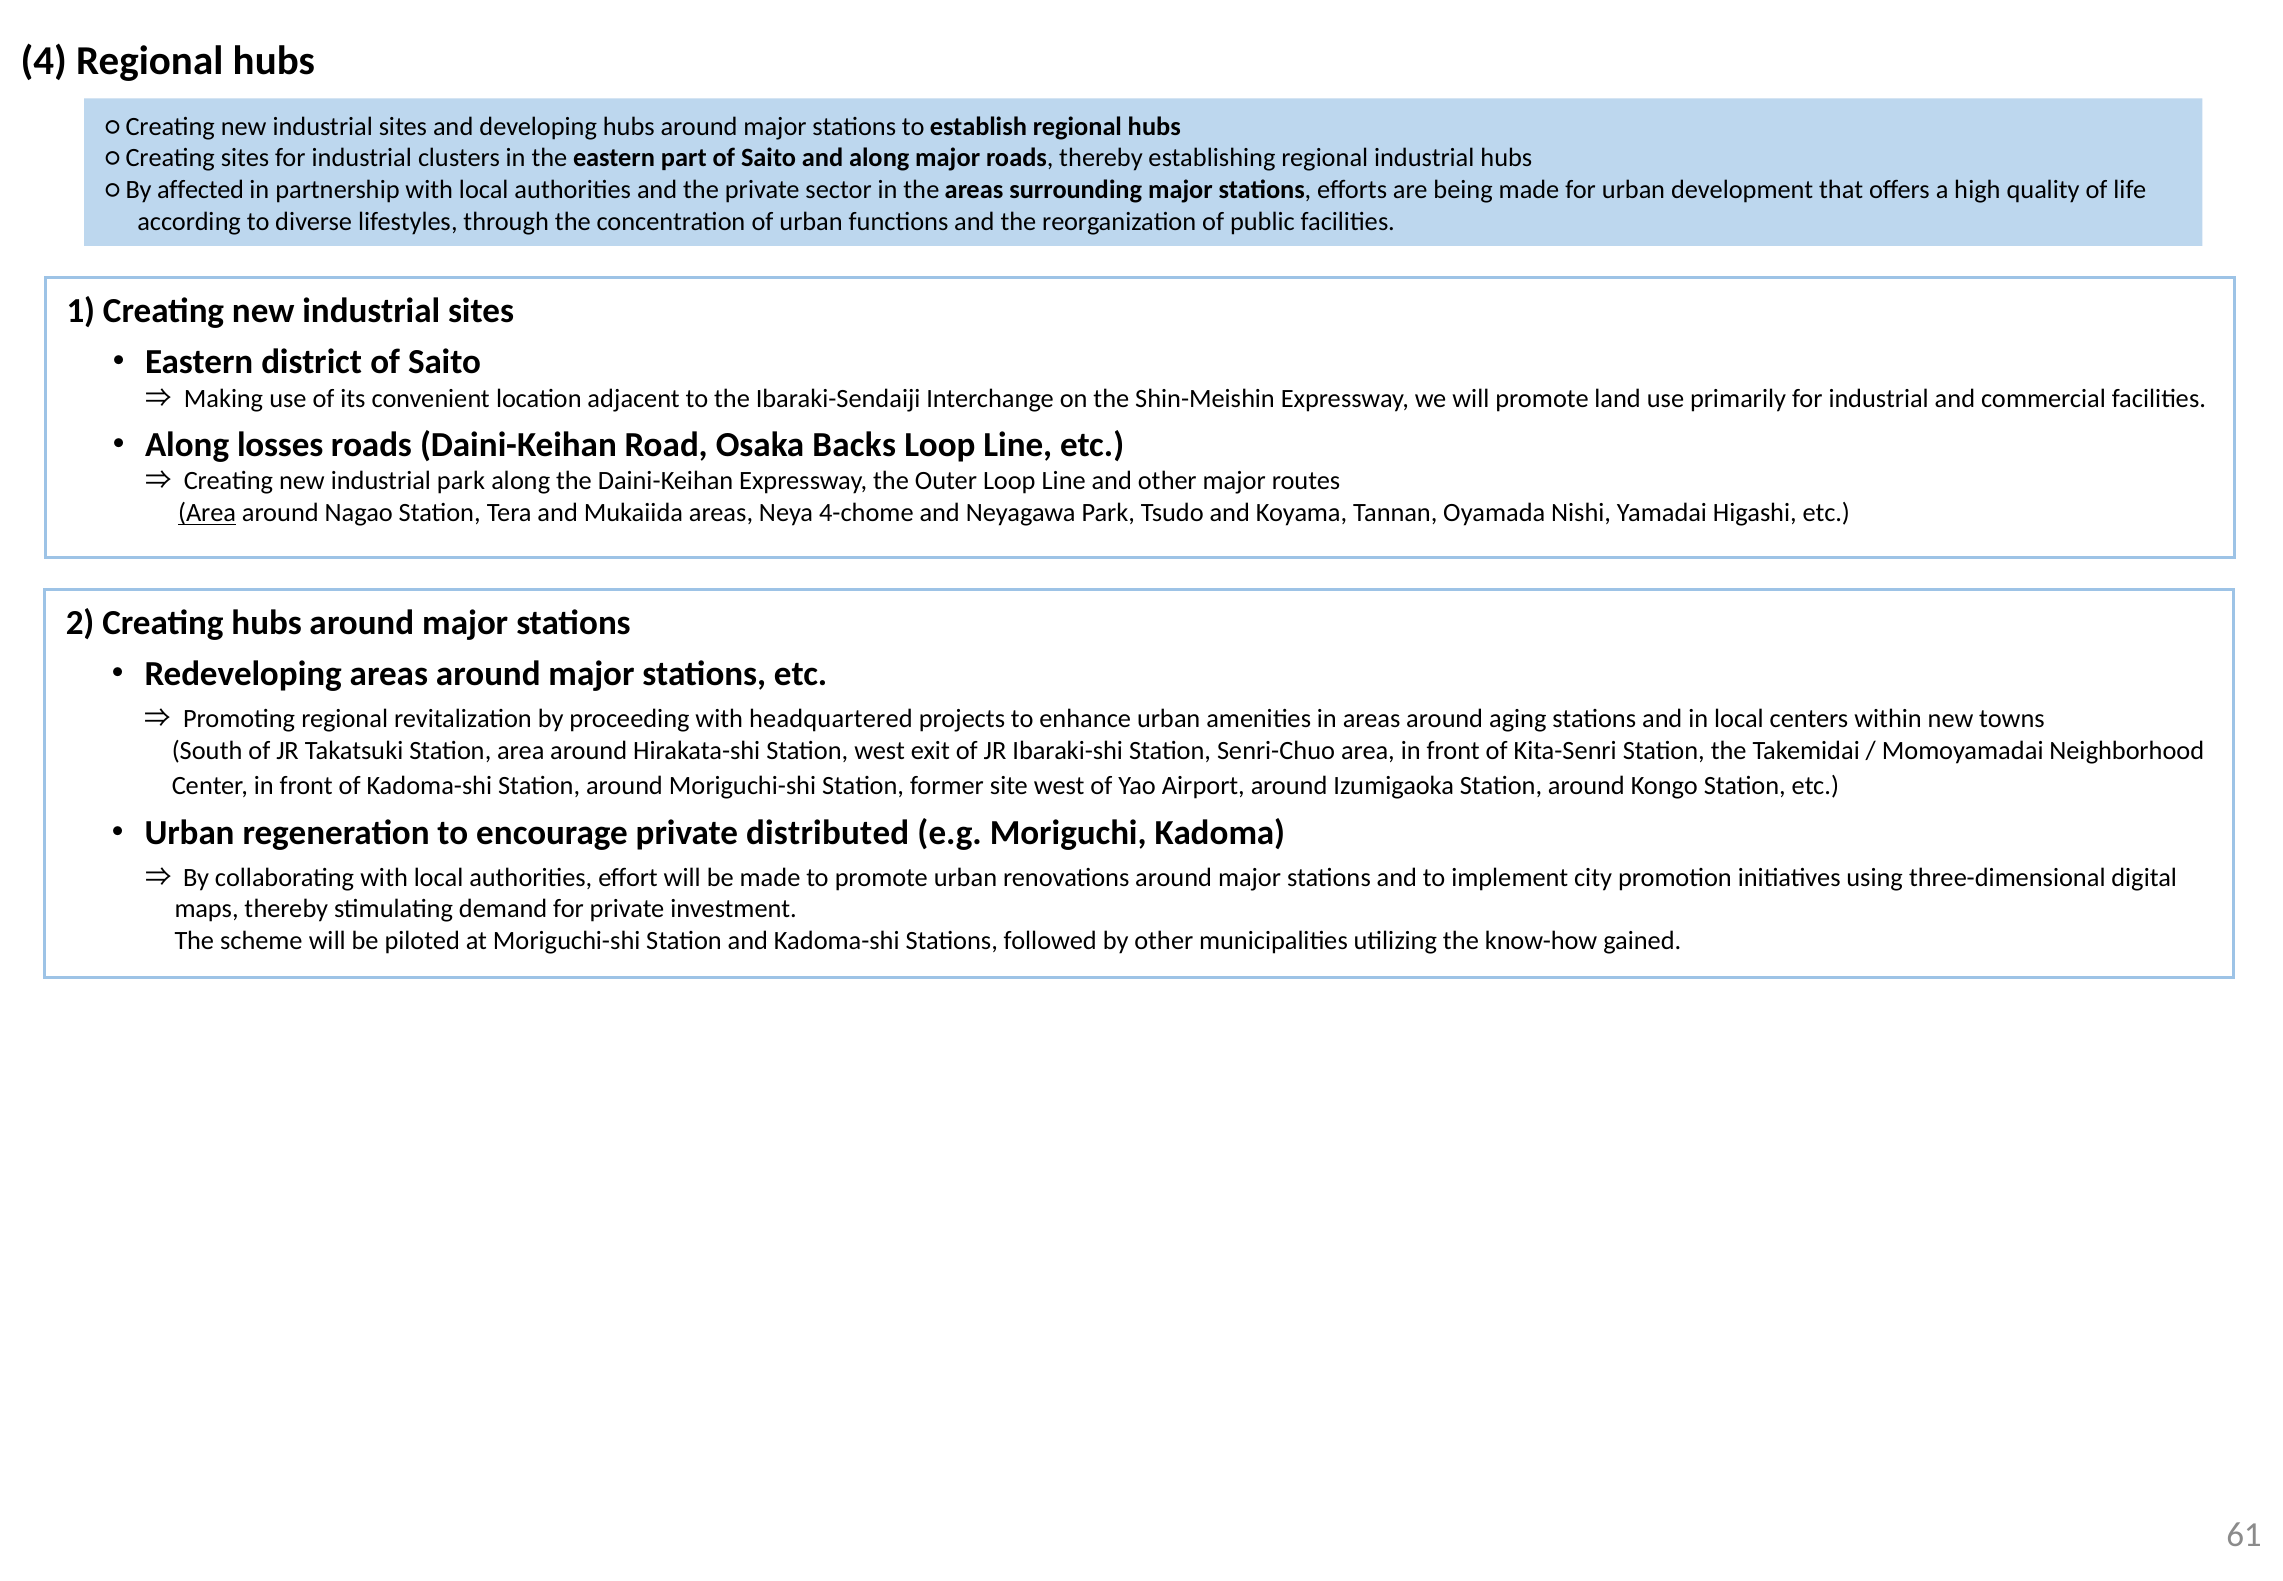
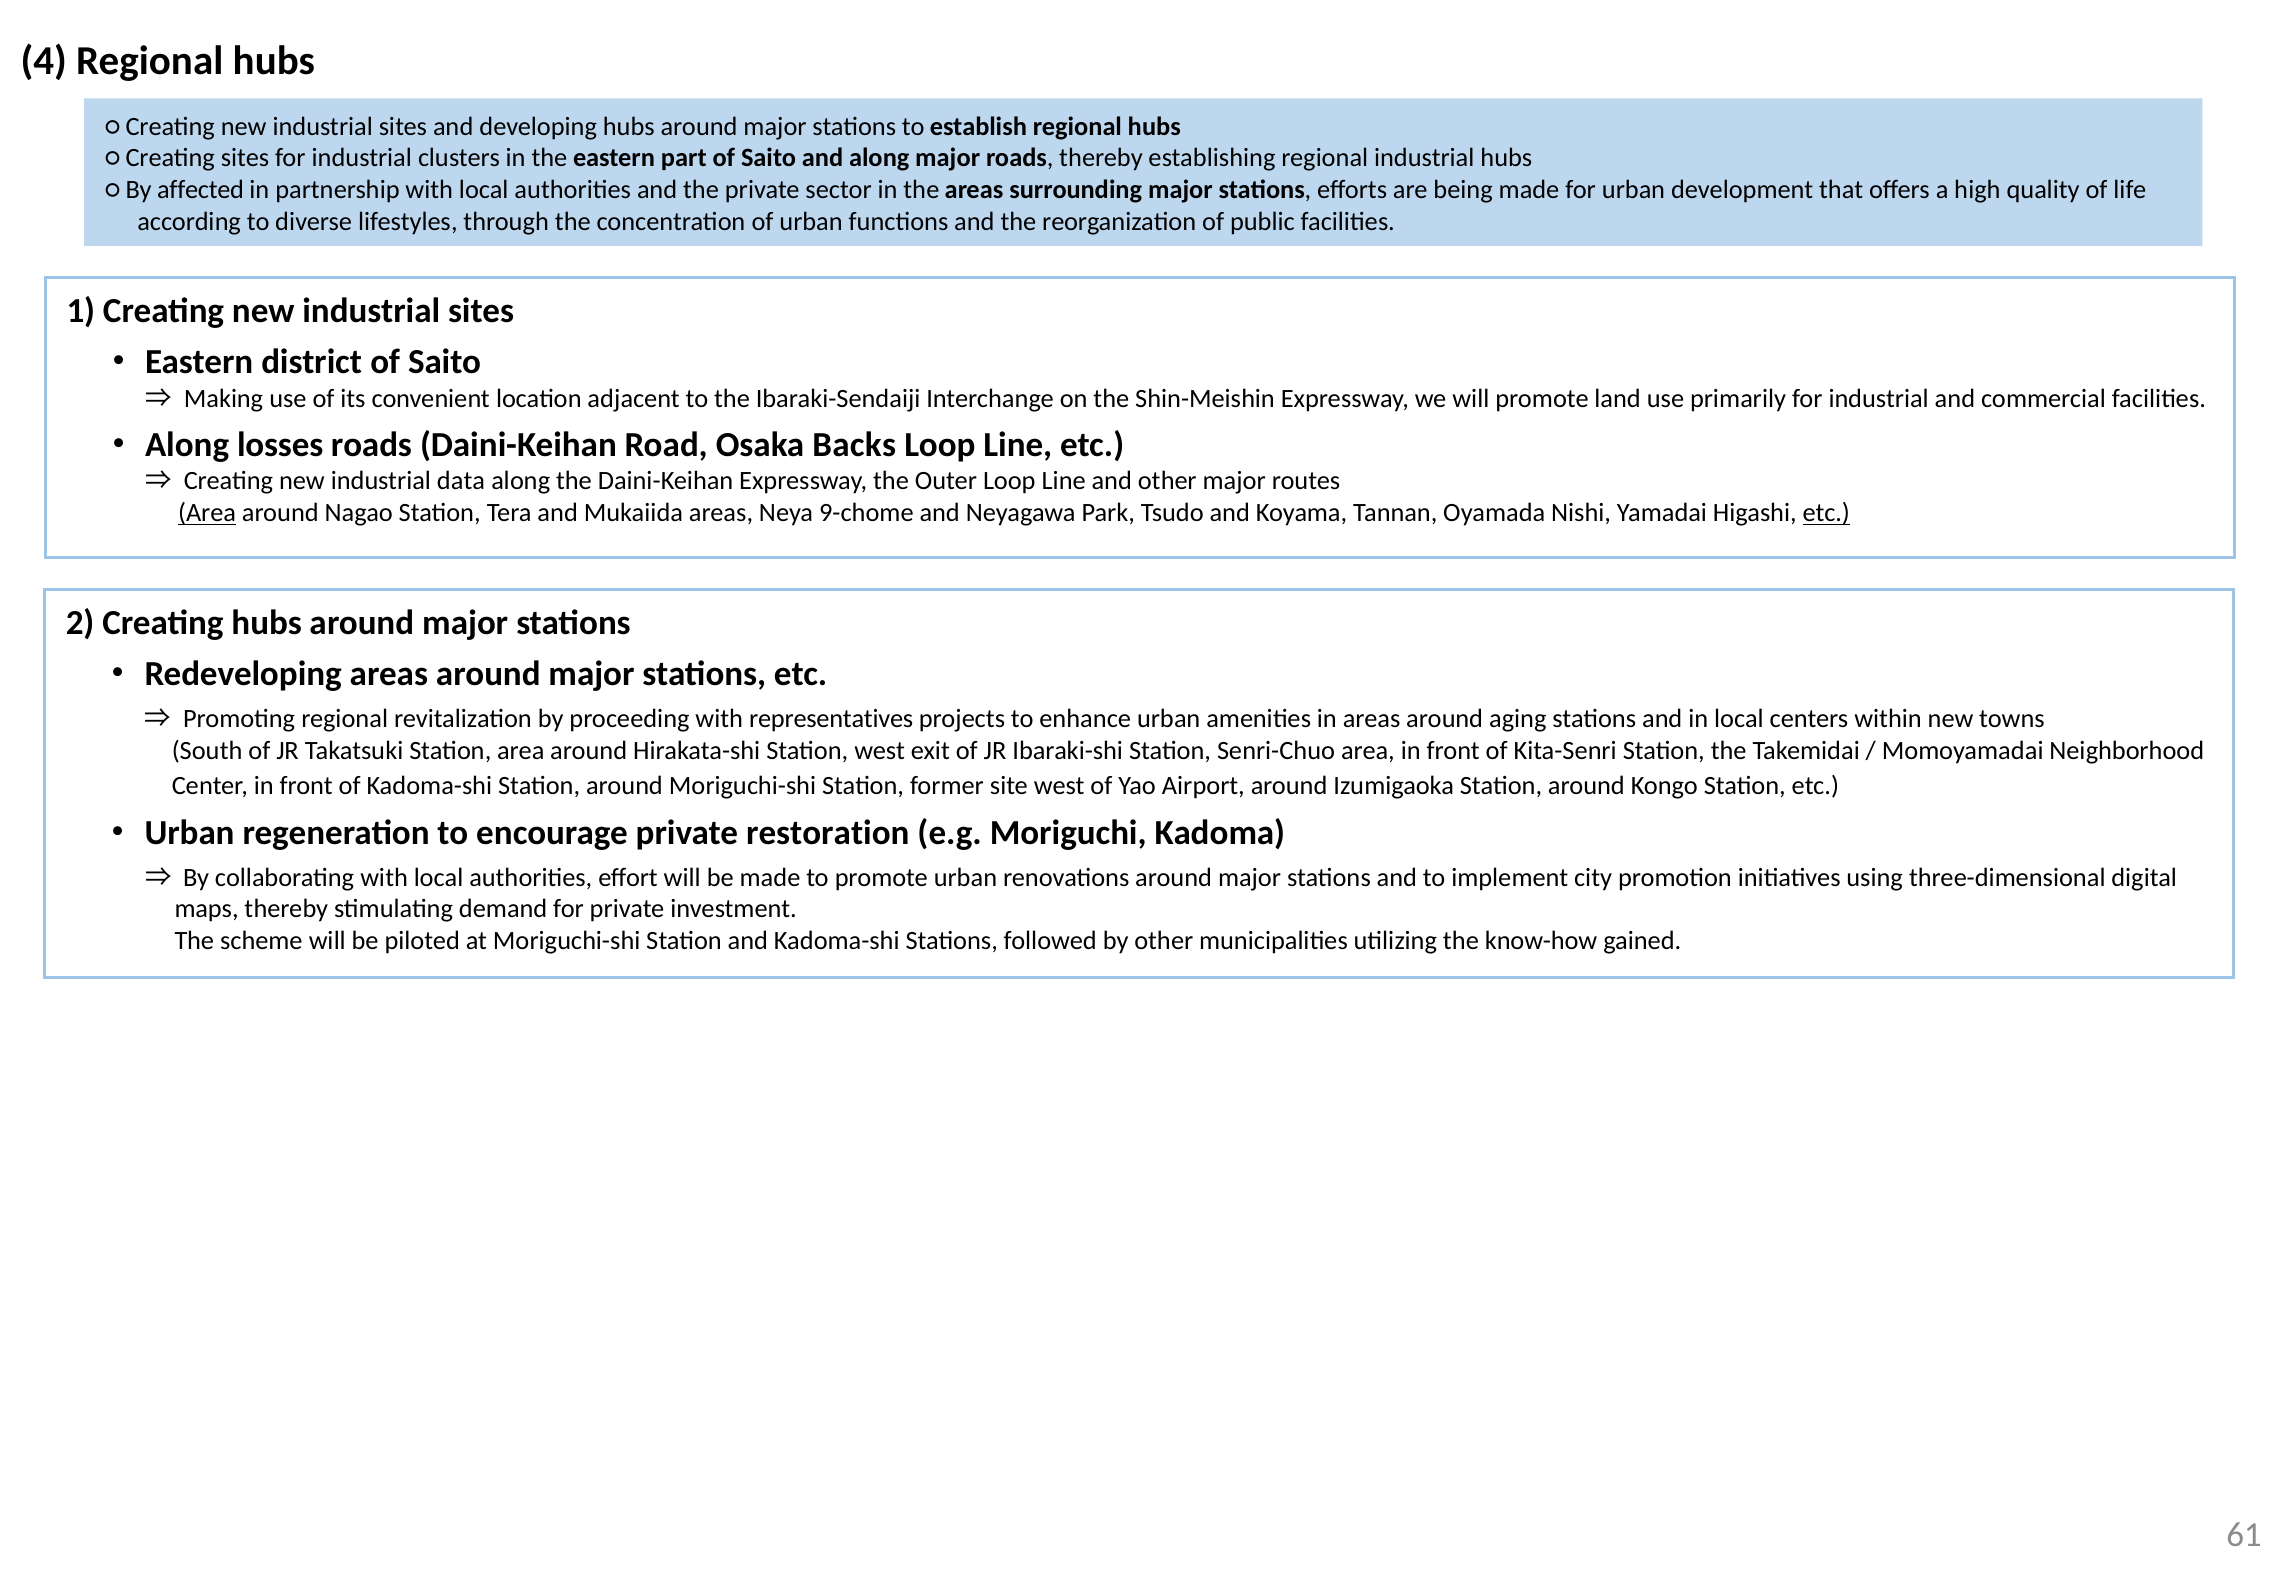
industrial park: park -> data (461, 481)
4-chome: 4-chome -> 9-chome (866, 513)
etc underline: none -> present (1826, 513)
headquartered: headquartered -> representatives (831, 719)
distributed: distributed -> restoration (828, 832)
